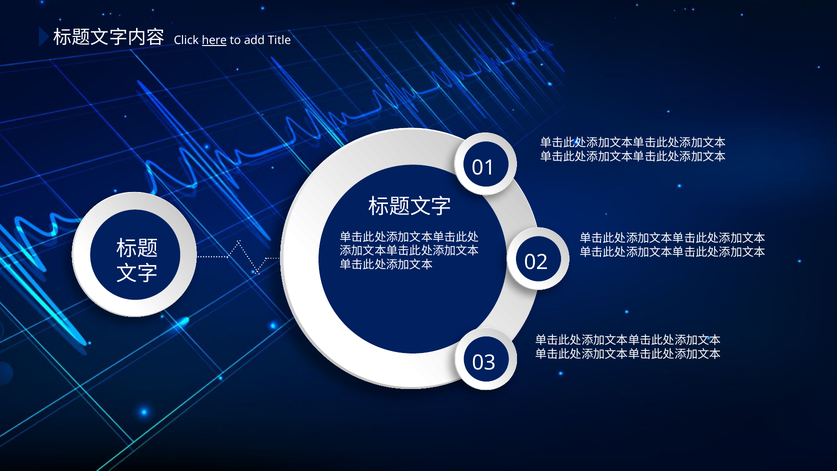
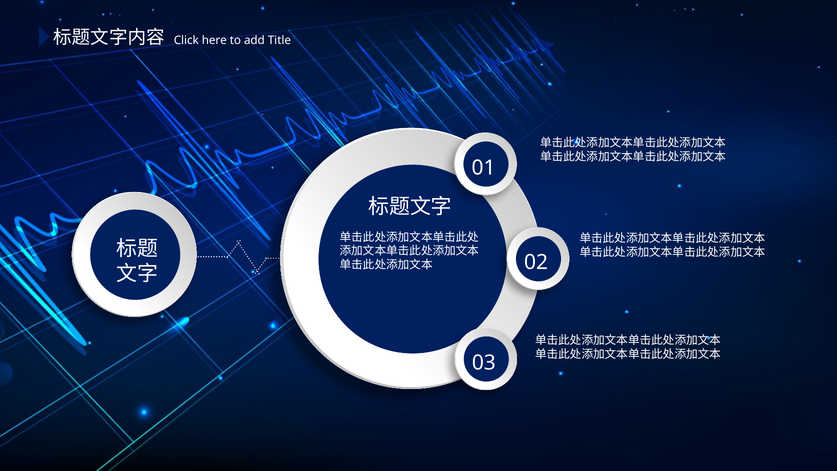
here underline: present -> none (214, 40)
